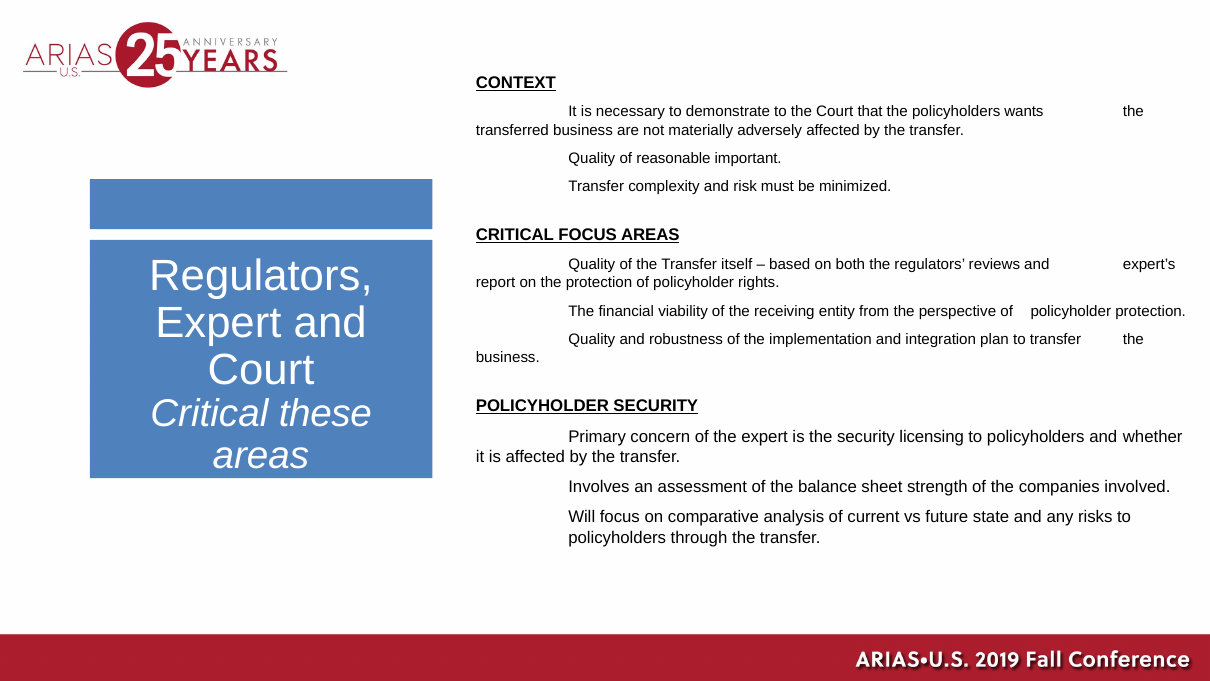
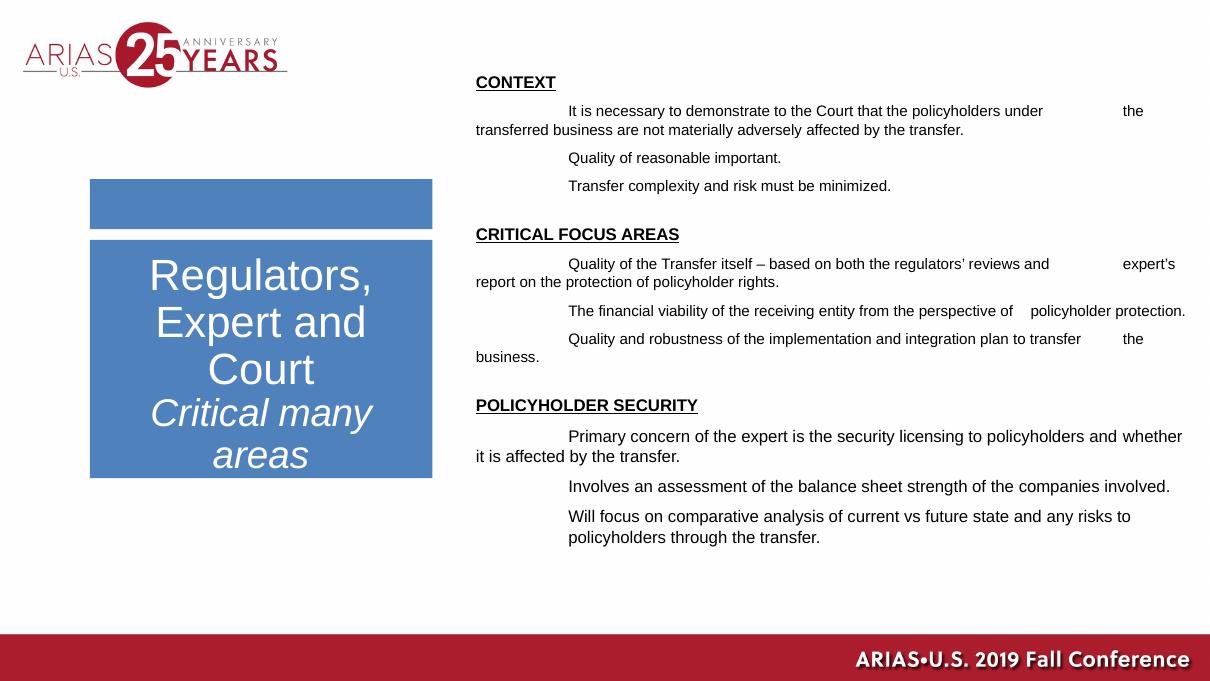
wants: wants -> under (1024, 112)
these: these -> many (325, 414)
